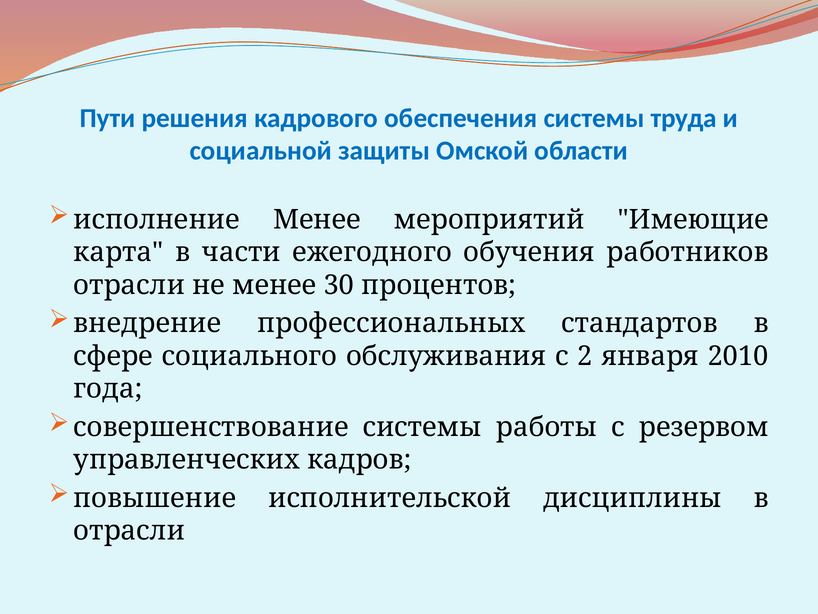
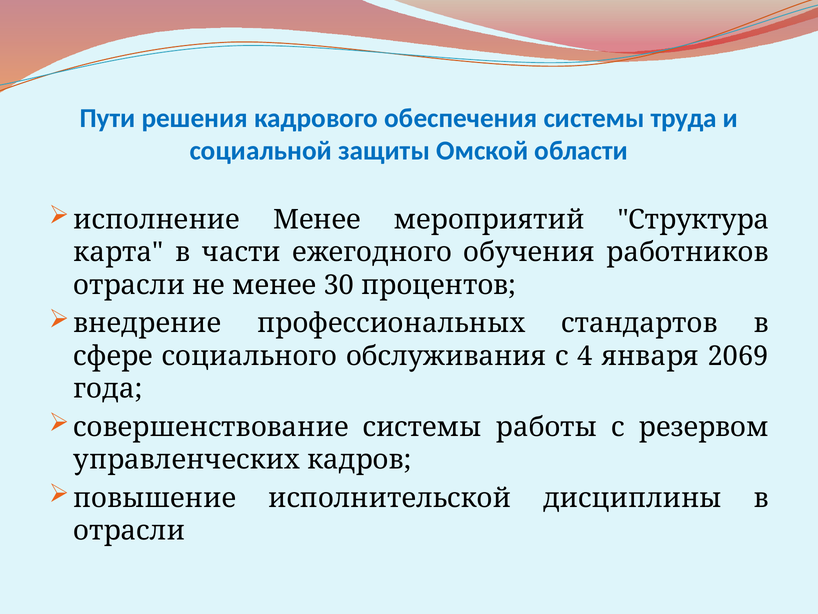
Имеющие: Имеющие -> Структура (693, 220)
2: 2 -> 4 (585, 356)
2010: 2010 -> 2069 (738, 356)
